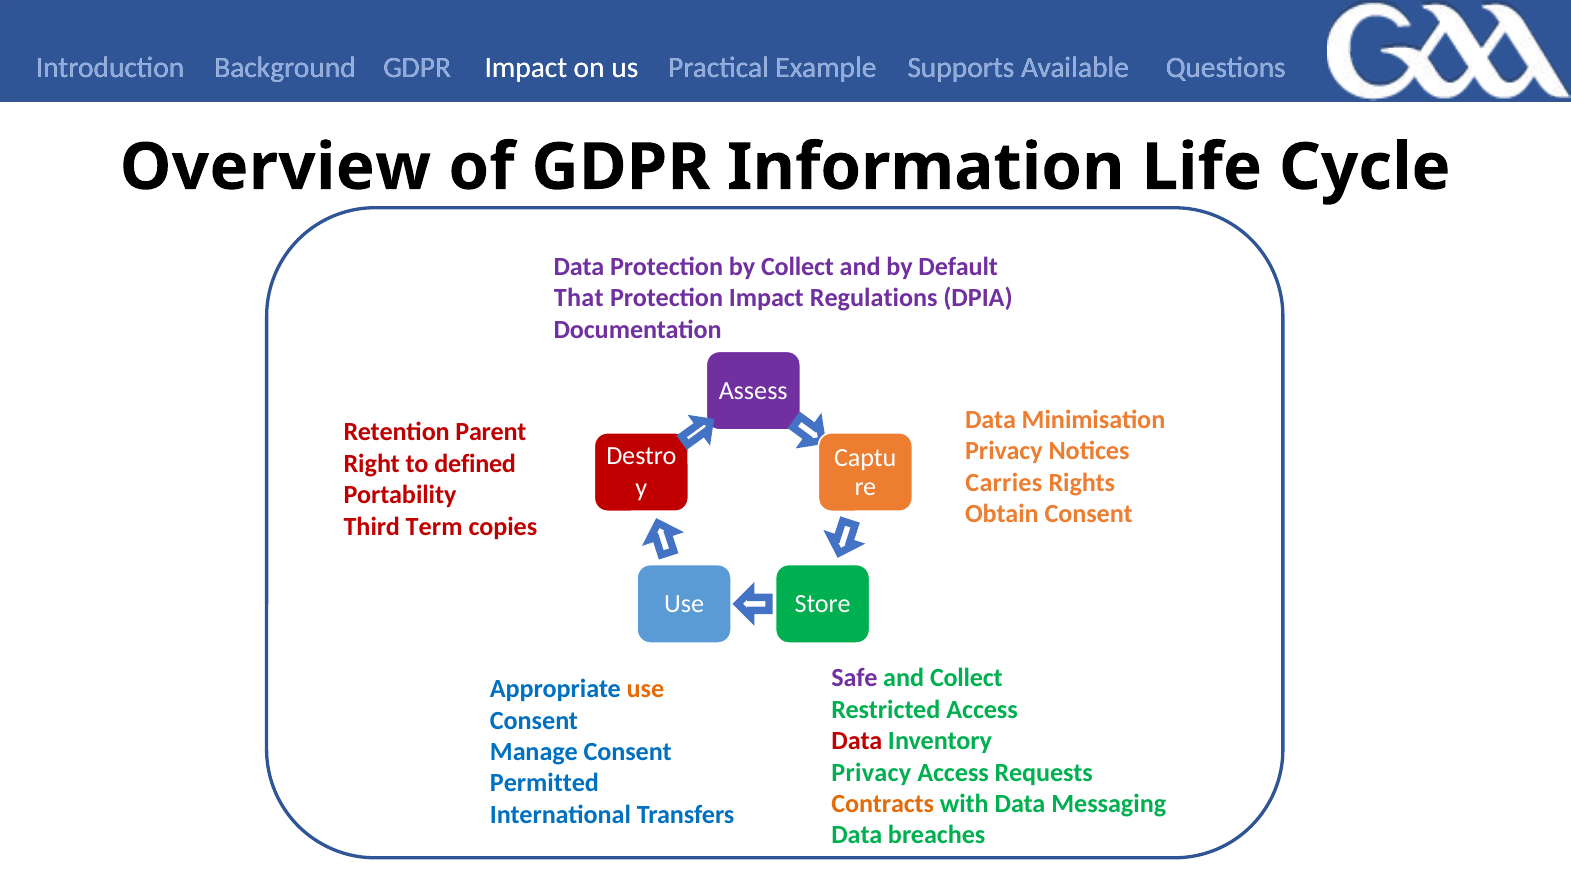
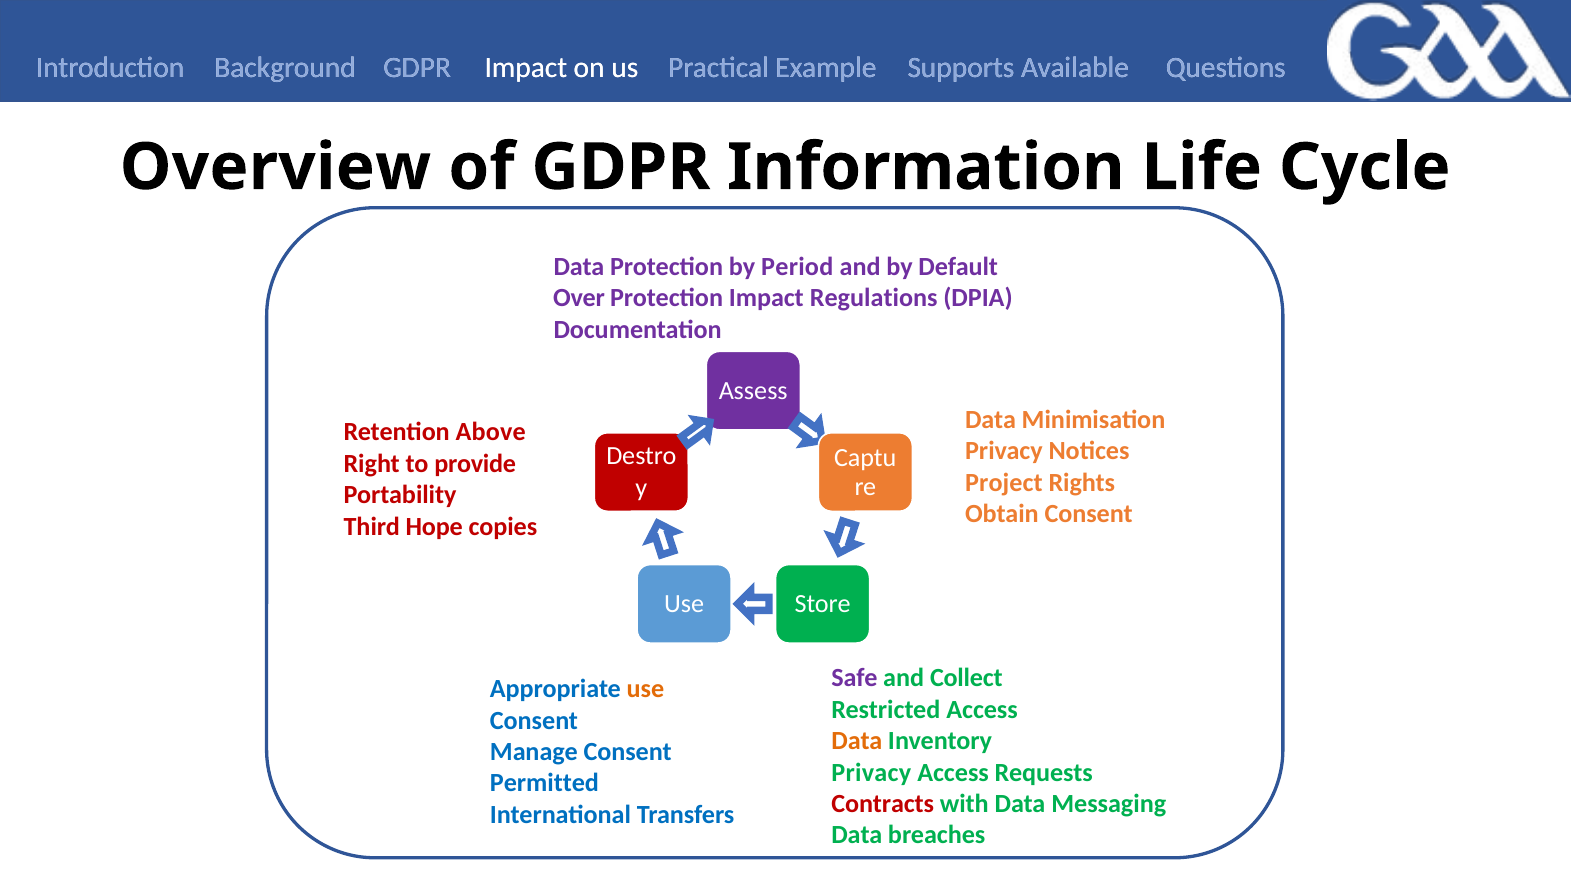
by Collect: Collect -> Period (797, 267)
That: That -> Over (579, 298)
Parent: Parent -> Above (491, 432)
defined: defined -> provide (475, 463)
Carries: Carries -> Project (1004, 482)
Term: Term -> Hope (434, 526)
Data colour: red -> orange (857, 741)
Contracts colour: orange -> red (883, 804)
